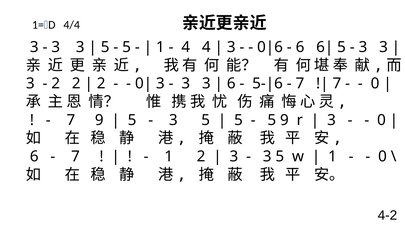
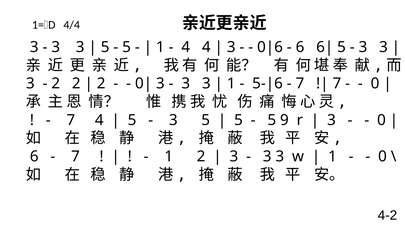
6: 6 -> 1 (231, 84)
7 9: 9 -> 4 (99, 120)
5: 5 -> 3 (280, 156)
